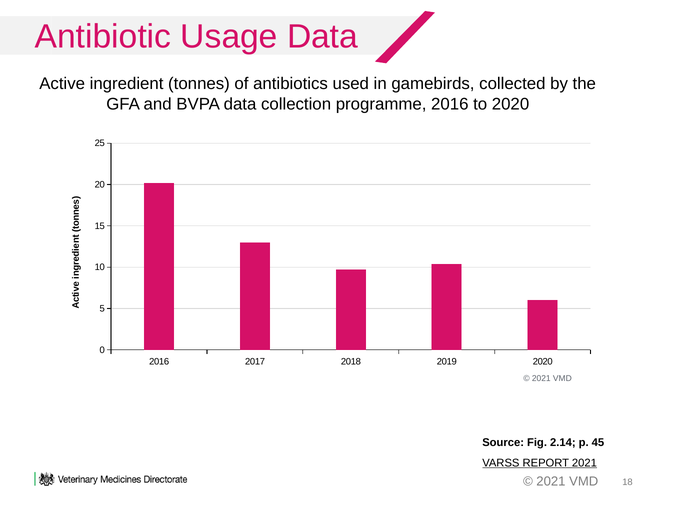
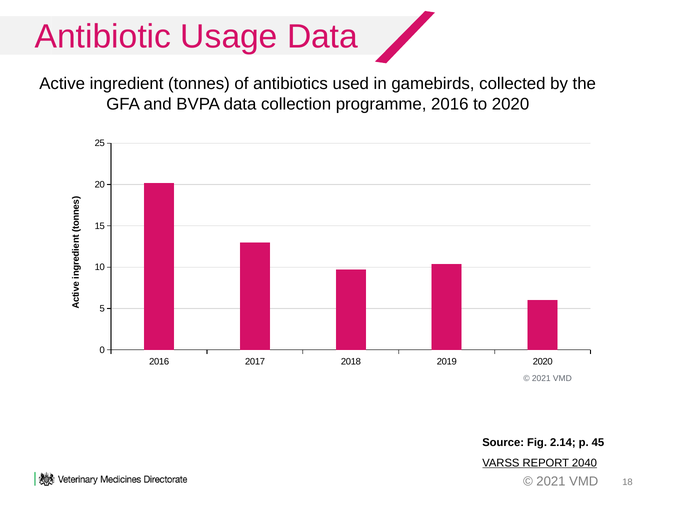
REPORT 2021: 2021 -> 2040 (584, 463)
